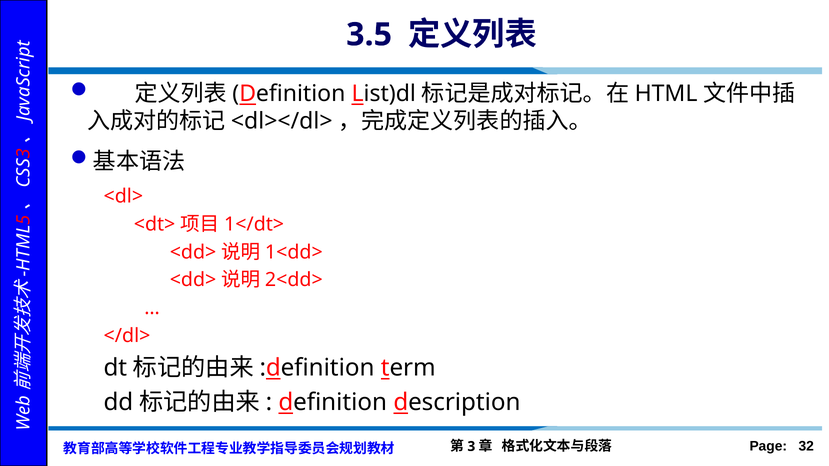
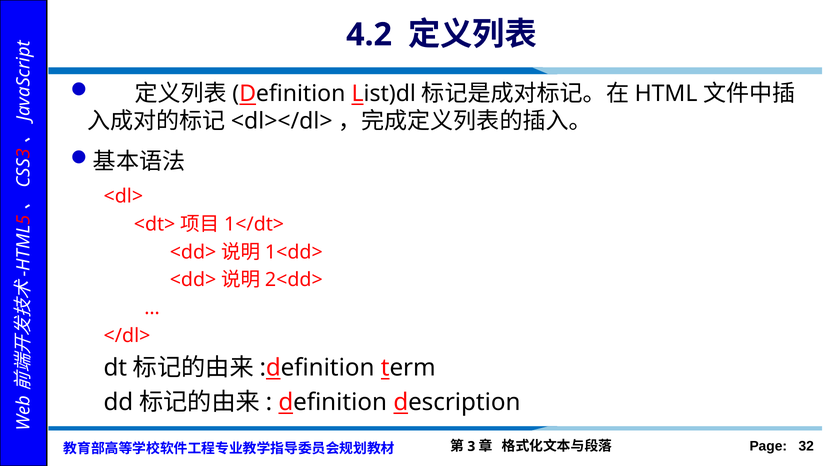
3.5: 3.5 -> 4.2 (369, 35)
